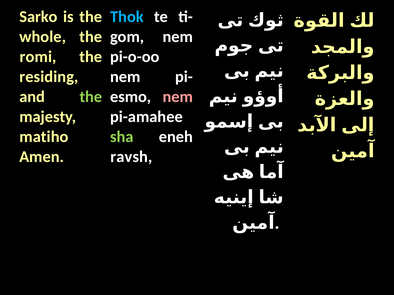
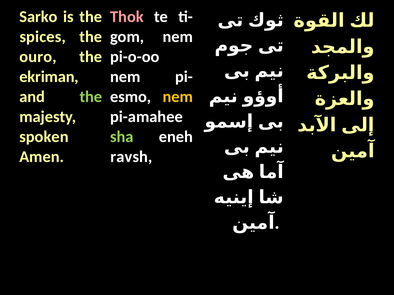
Thok colour: light blue -> pink (127, 17)
whole: whole -> spices (43, 37)
romi: romi -> ouro (38, 57)
residing: residing -> ekriman (49, 77)
nem colour: pink -> yellow (178, 97)
matiho: matiho -> spoken (44, 137)
